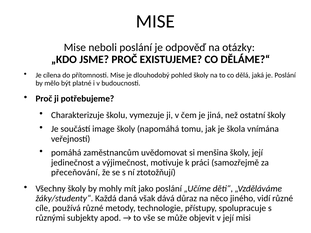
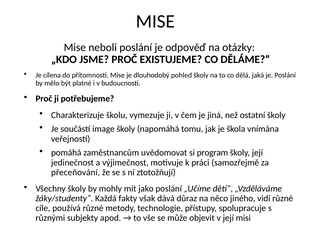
menšina: menšina -> program (212, 153)
daná: daná -> fakty (128, 199)
